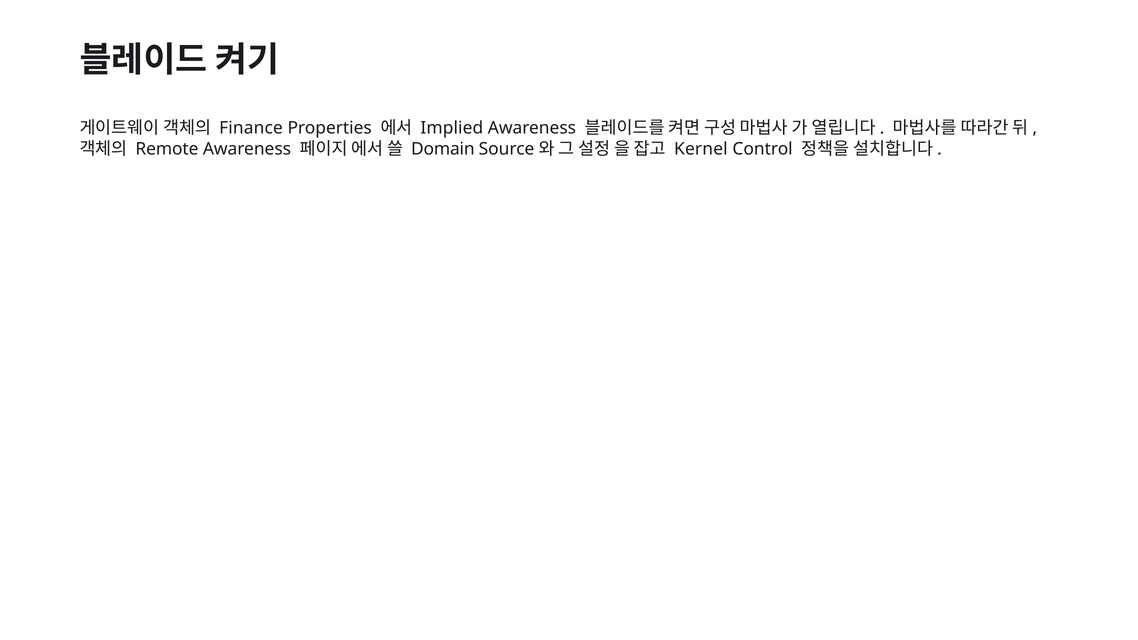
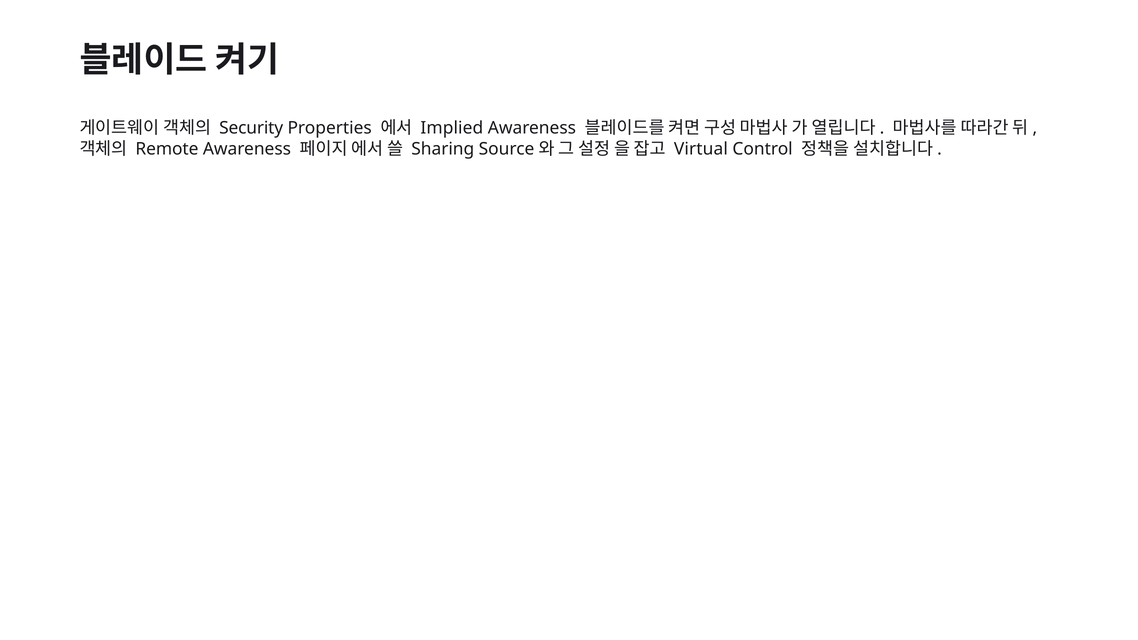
Finance: Finance -> Security (251, 128)
Domain: Domain -> Sharing (443, 149)
Kernel: Kernel -> Virtual (701, 149)
